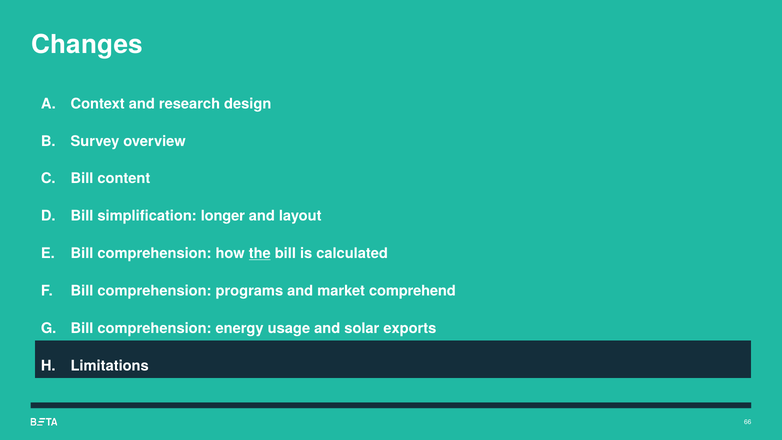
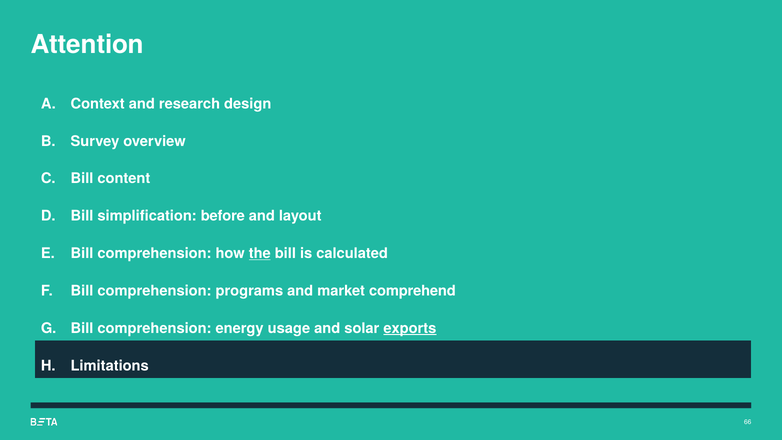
Changes: Changes -> Attention (87, 44)
longer: longer -> before (223, 216)
exports underline: none -> present (410, 328)
